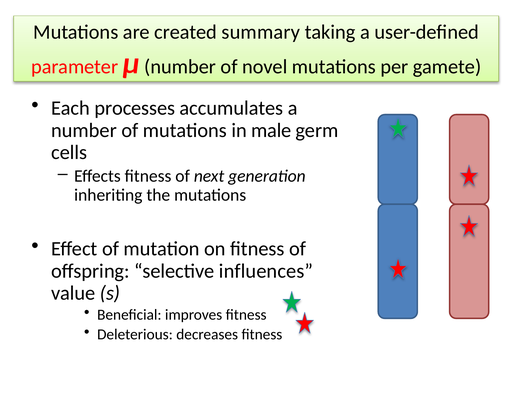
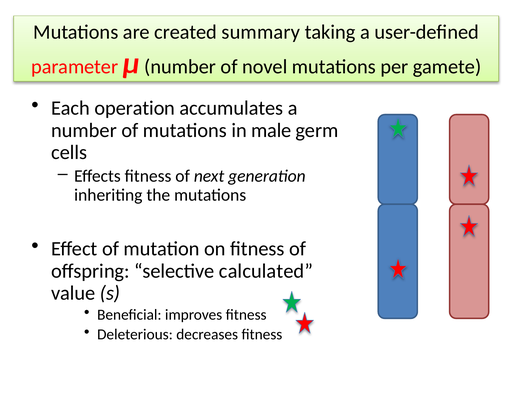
processes: processes -> operation (135, 108)
influences: influences -> calculated (266, 271)
